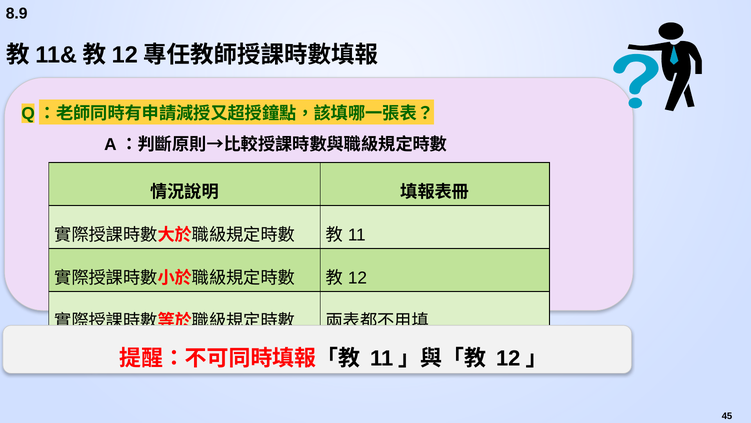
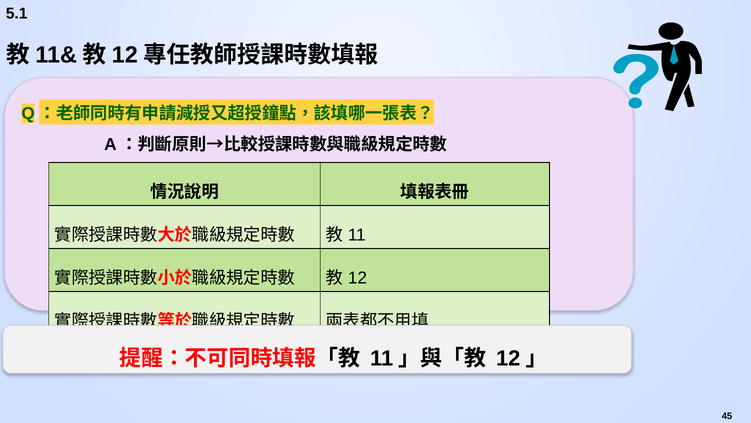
8.9: 8.9 -> 5.1 (17, 14)
